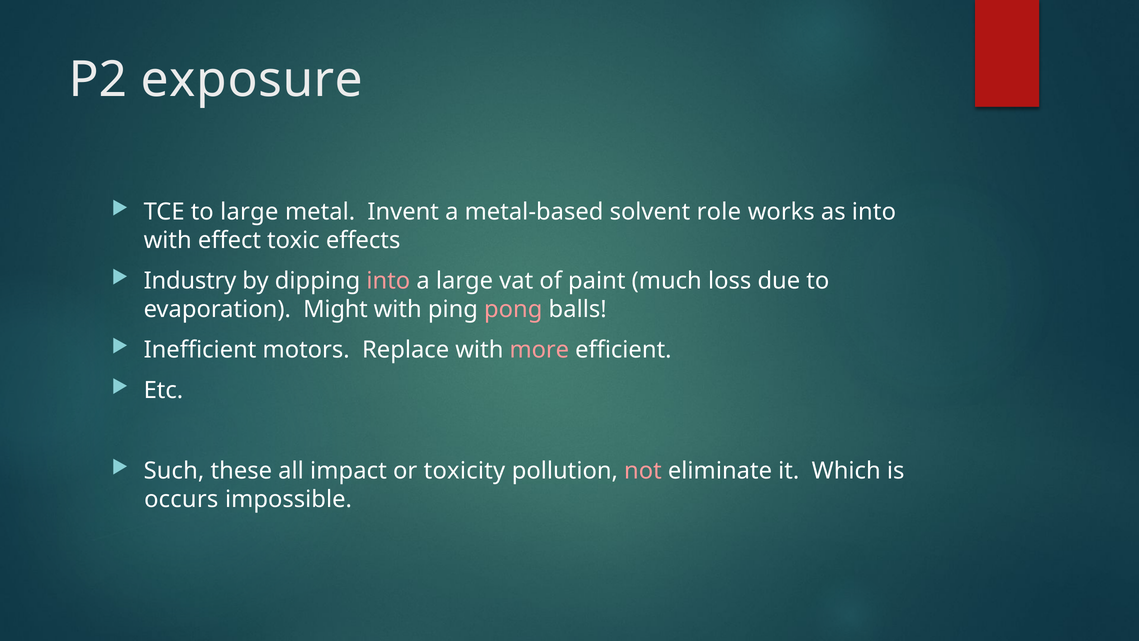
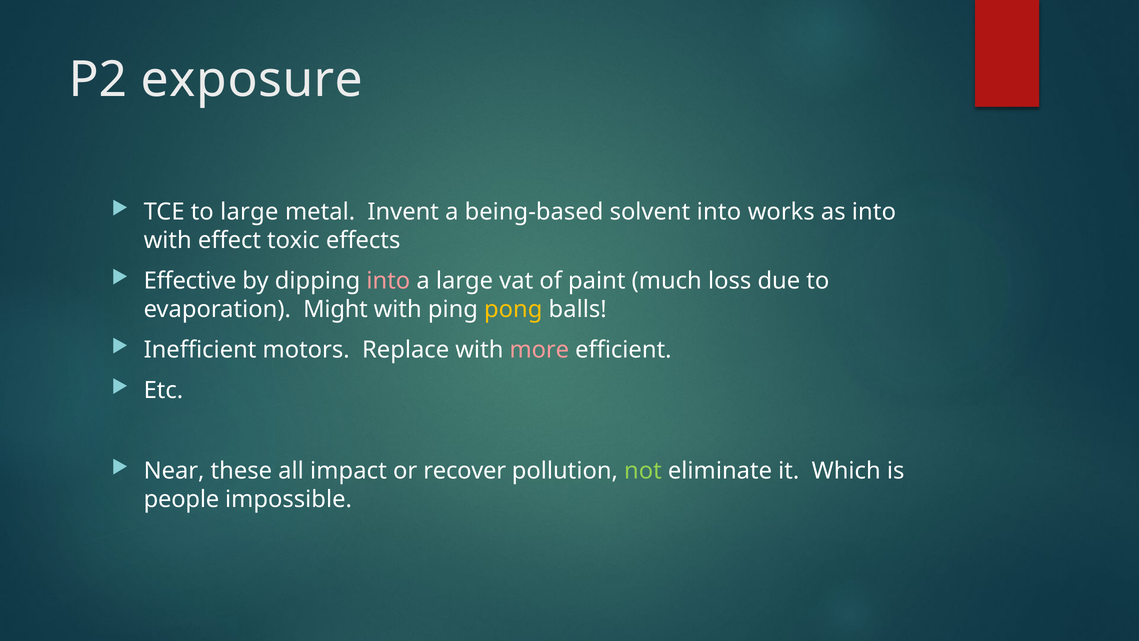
metal-based: metal-based -> being-based (534, 212)
solvent role: role -> into (719, 212)
Industry: Industry -> Effective (190, 281)
pong colour: pink -> yellow (513, 309)
Such: Such -> Near (174, 471)
toxicity: toxicity -> recover (465, 471)
not colour: pink -> light green (643, 471)
occurs: occurs -> people (181, 499)
